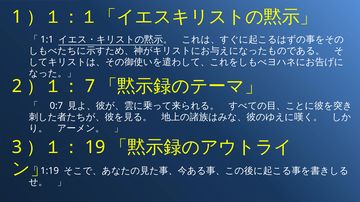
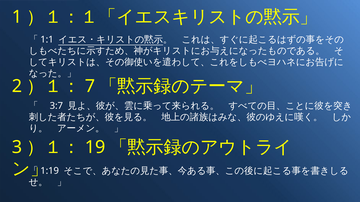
0:7: 0:7 -> 3:7 (56, 106)
